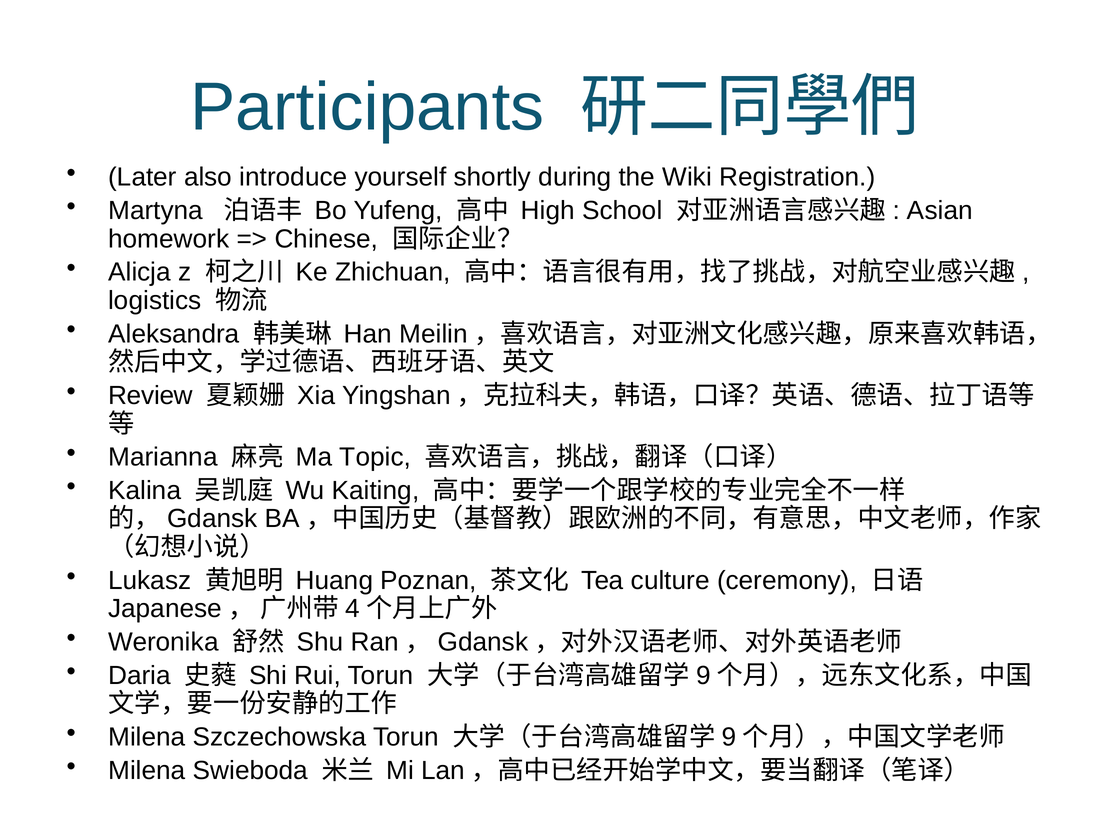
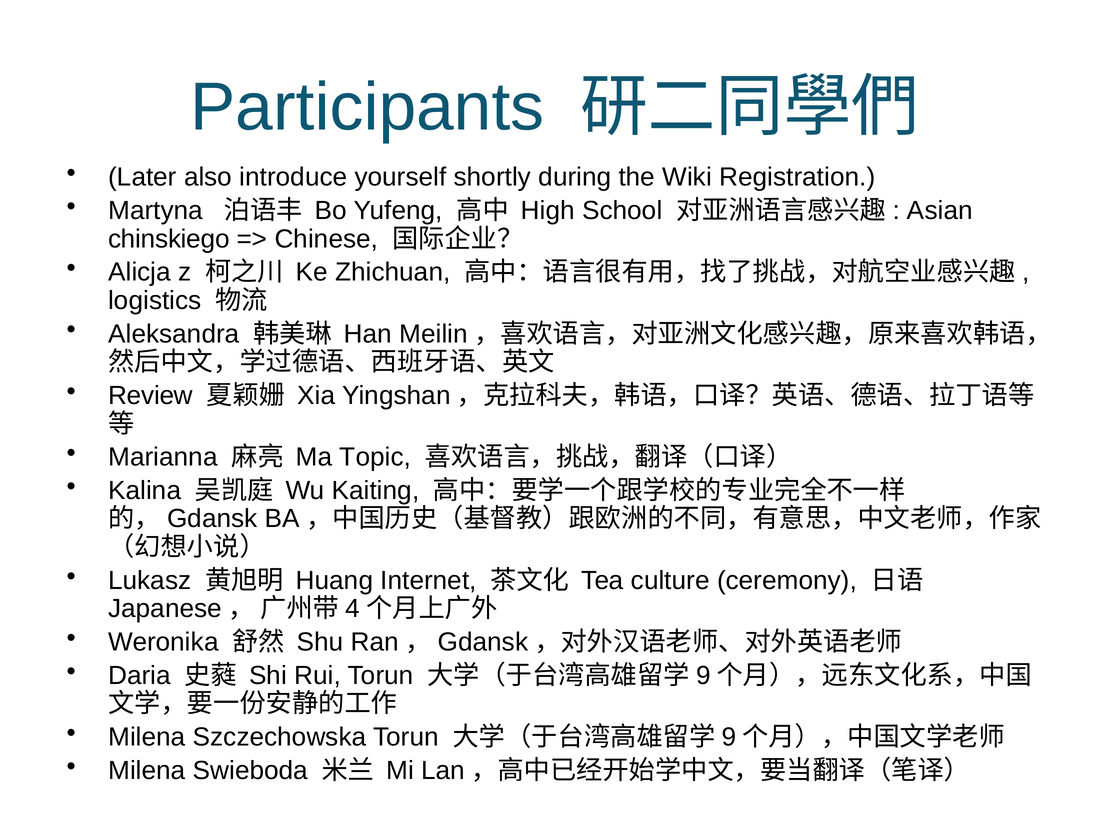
homework: homework -> chinskiego (169, 239)
Poznan: Poznan -> Internet (429, 580)
